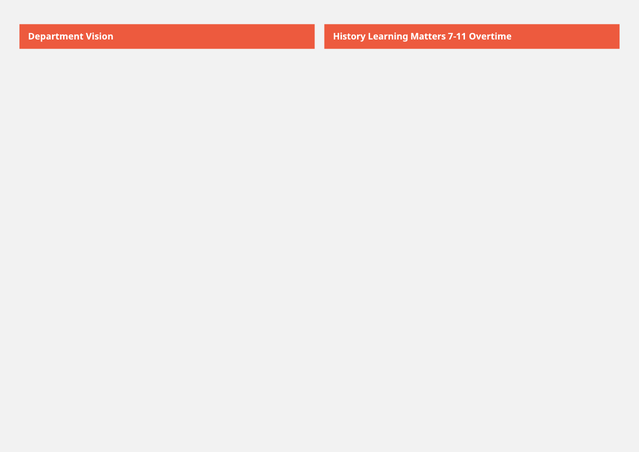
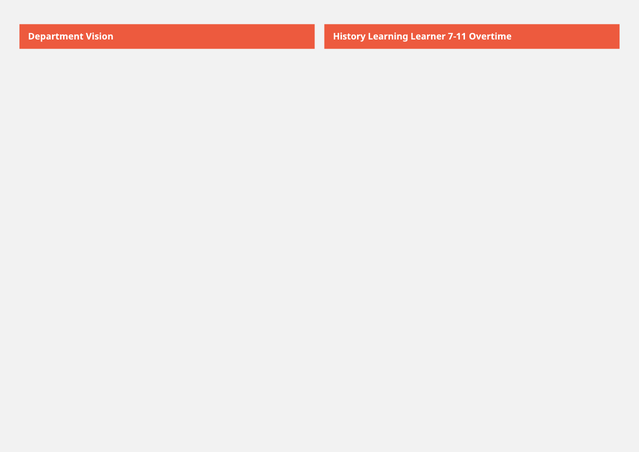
Matters: Matters -> Learner (428, 36)
